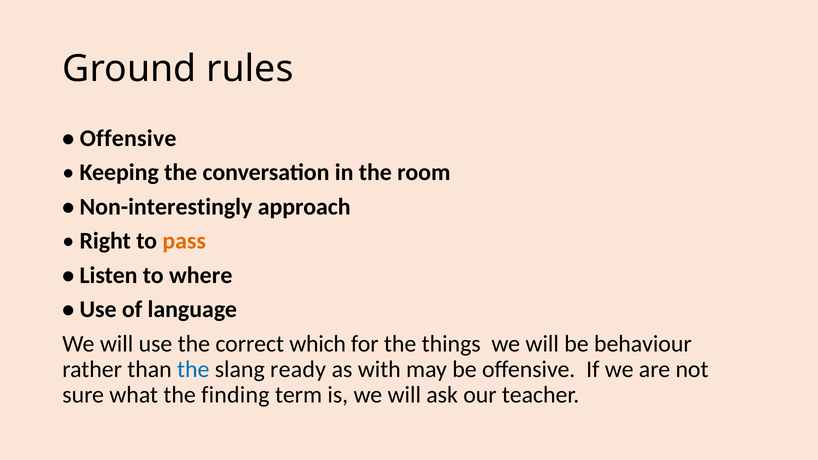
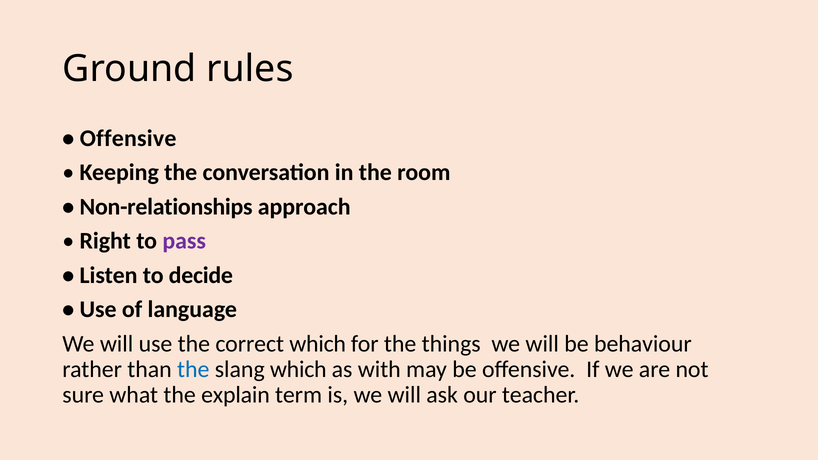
Non-interestingly: Non-interestingly -> Non-relationships (166, 207)
pass colour: orange -> purple (184, 241)
where: where -> decide (201, 275)
slang ready: ready -> which (298, 369)
finding: finding -> explain (235, 395)
